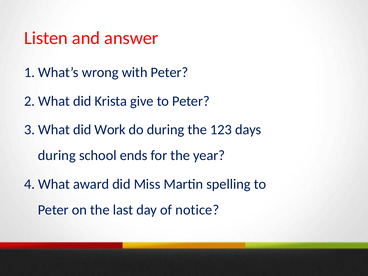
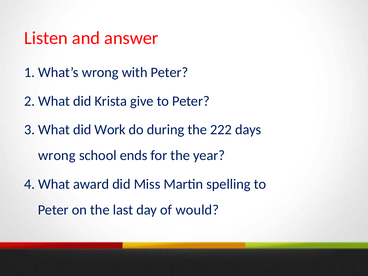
123: 123 -> 222 (221, 130)
during: during -> wrong (57, 155)
notice: notice -> would (197, 210)
